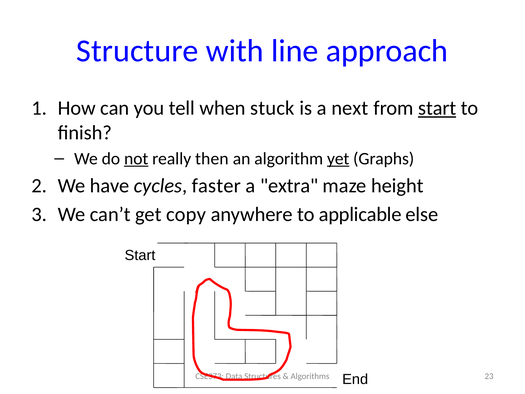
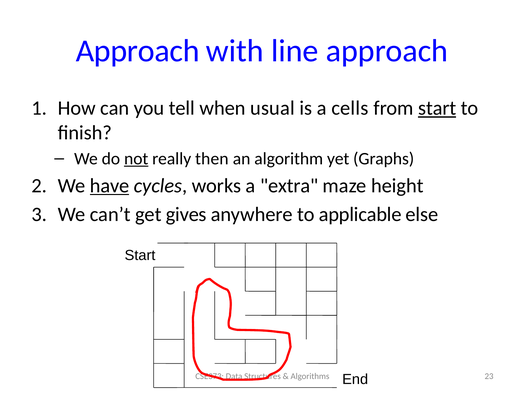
Structure: Structure -> Approach (138, 51)
stuck: stuck -> usual (272, 108)
next: next -> cells (350, 108)
yet underline: present -> none (338, 159)
have underline: none -> present (110, 186)
faster: faster -> works (216, 186)
copy: copy -> gives (186, 214)
